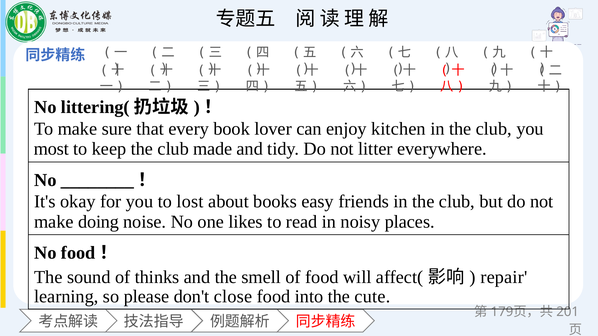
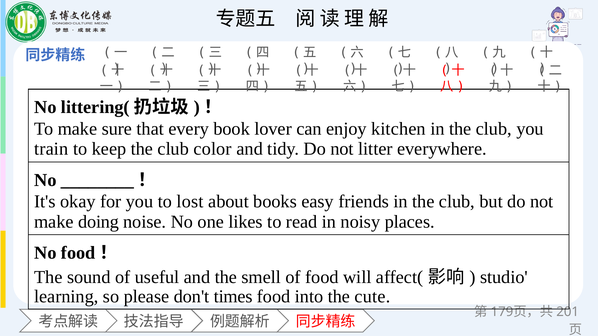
most: most -> train (51, 149)
made: made -> color (213, 149)
thinks: thinks -> useful (157, 277)
repair: repair -> studio (504, 277)
close: close -> times (233, 297)
